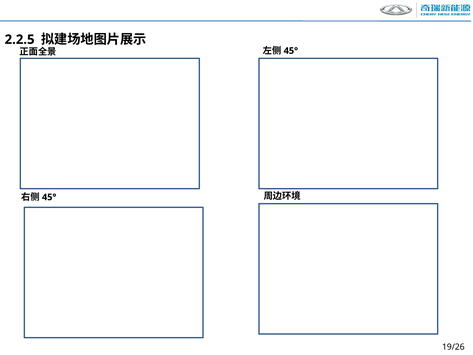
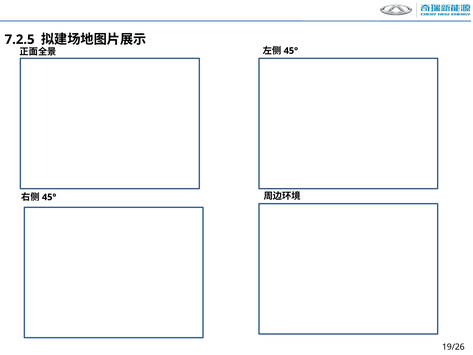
2.2.5: 2.2.5 -> 7.2.5 (20, 40)
